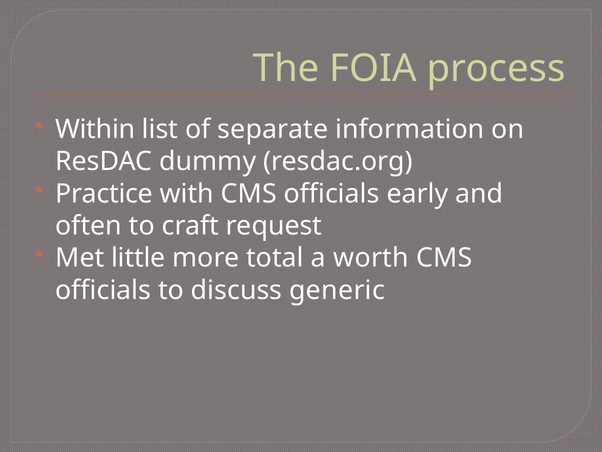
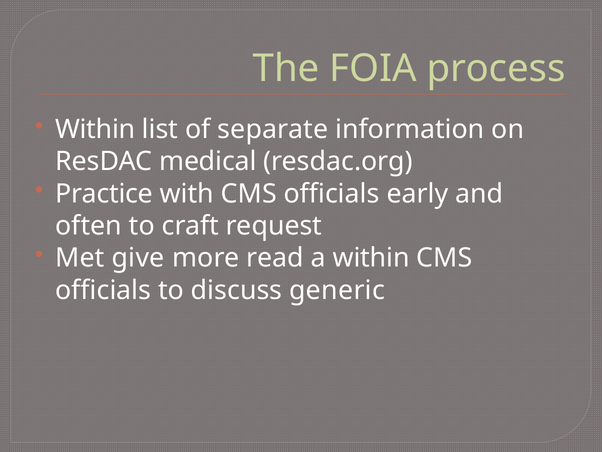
dummy: dummy -> medical (208, 161)
little: little -> give (138, 258)
total: total -> read (275, 258)
a worth: worth -> within (371, 258)
